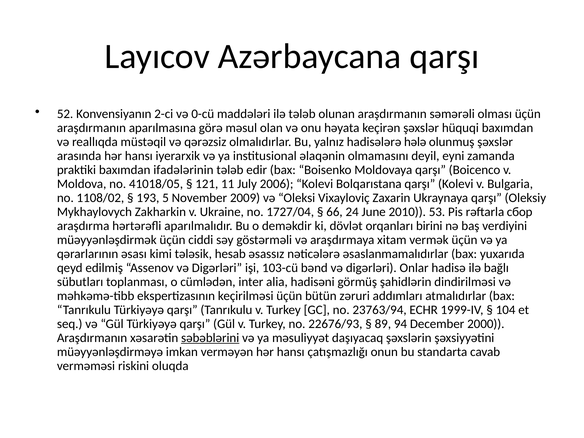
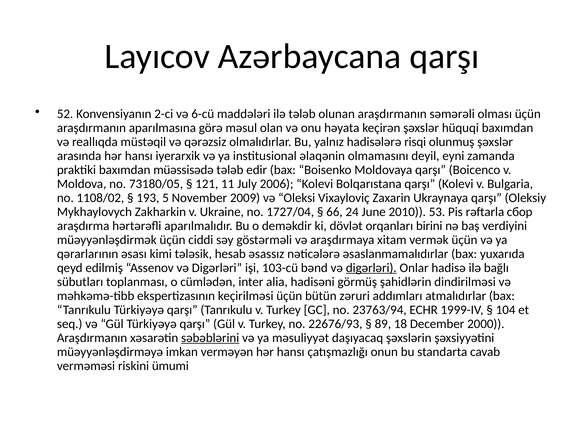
0-cü: 0-cü -> 6-cü (203, 114)
hələ: hələ -> risqi (415, 142)
ifadələrinin: ifadələrinin -> müəssisədə (184, 170)
41018/05: 41018/05 -> 73180/05 (156, 184)
digərləri underline: none -> present (371, 268)
94: 94 -> 18 (400, 324)
oluqda: oluqda -> ümumi (170, 366)
